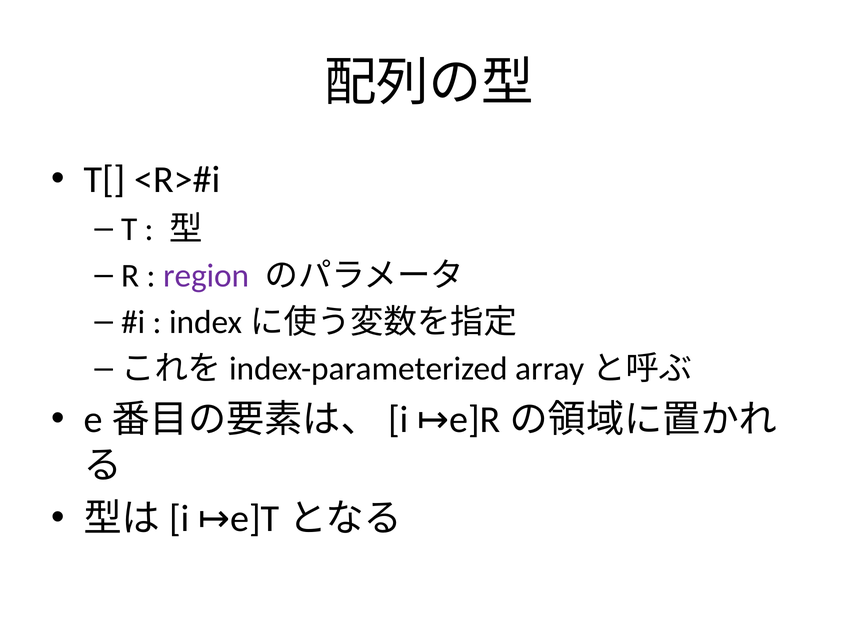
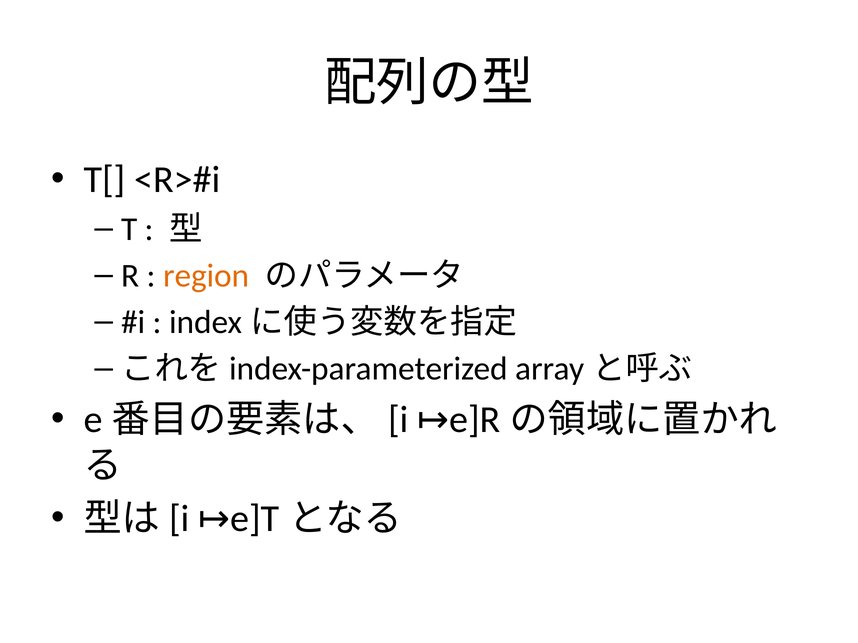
region colour: purple -> orange (206, 276)
